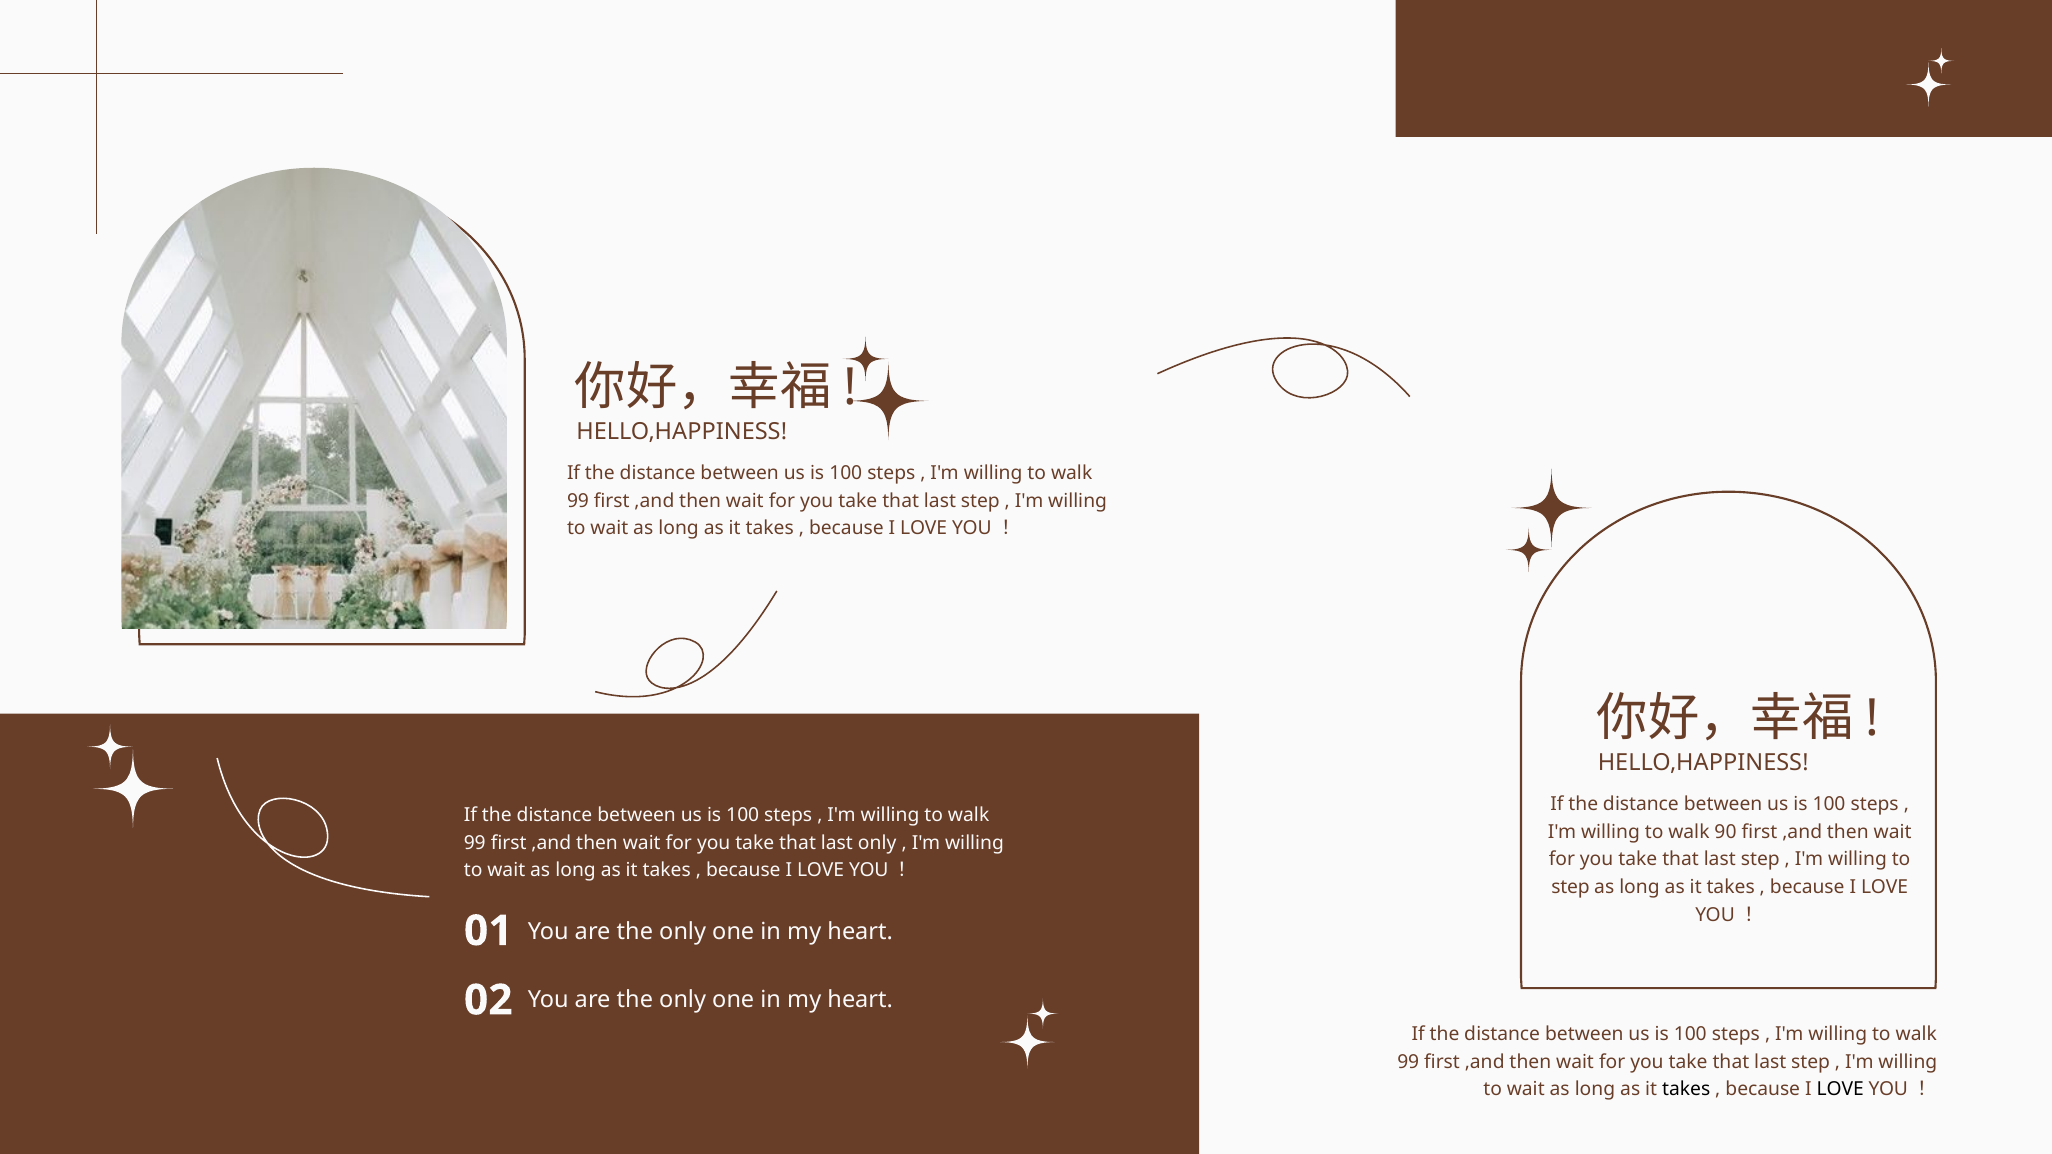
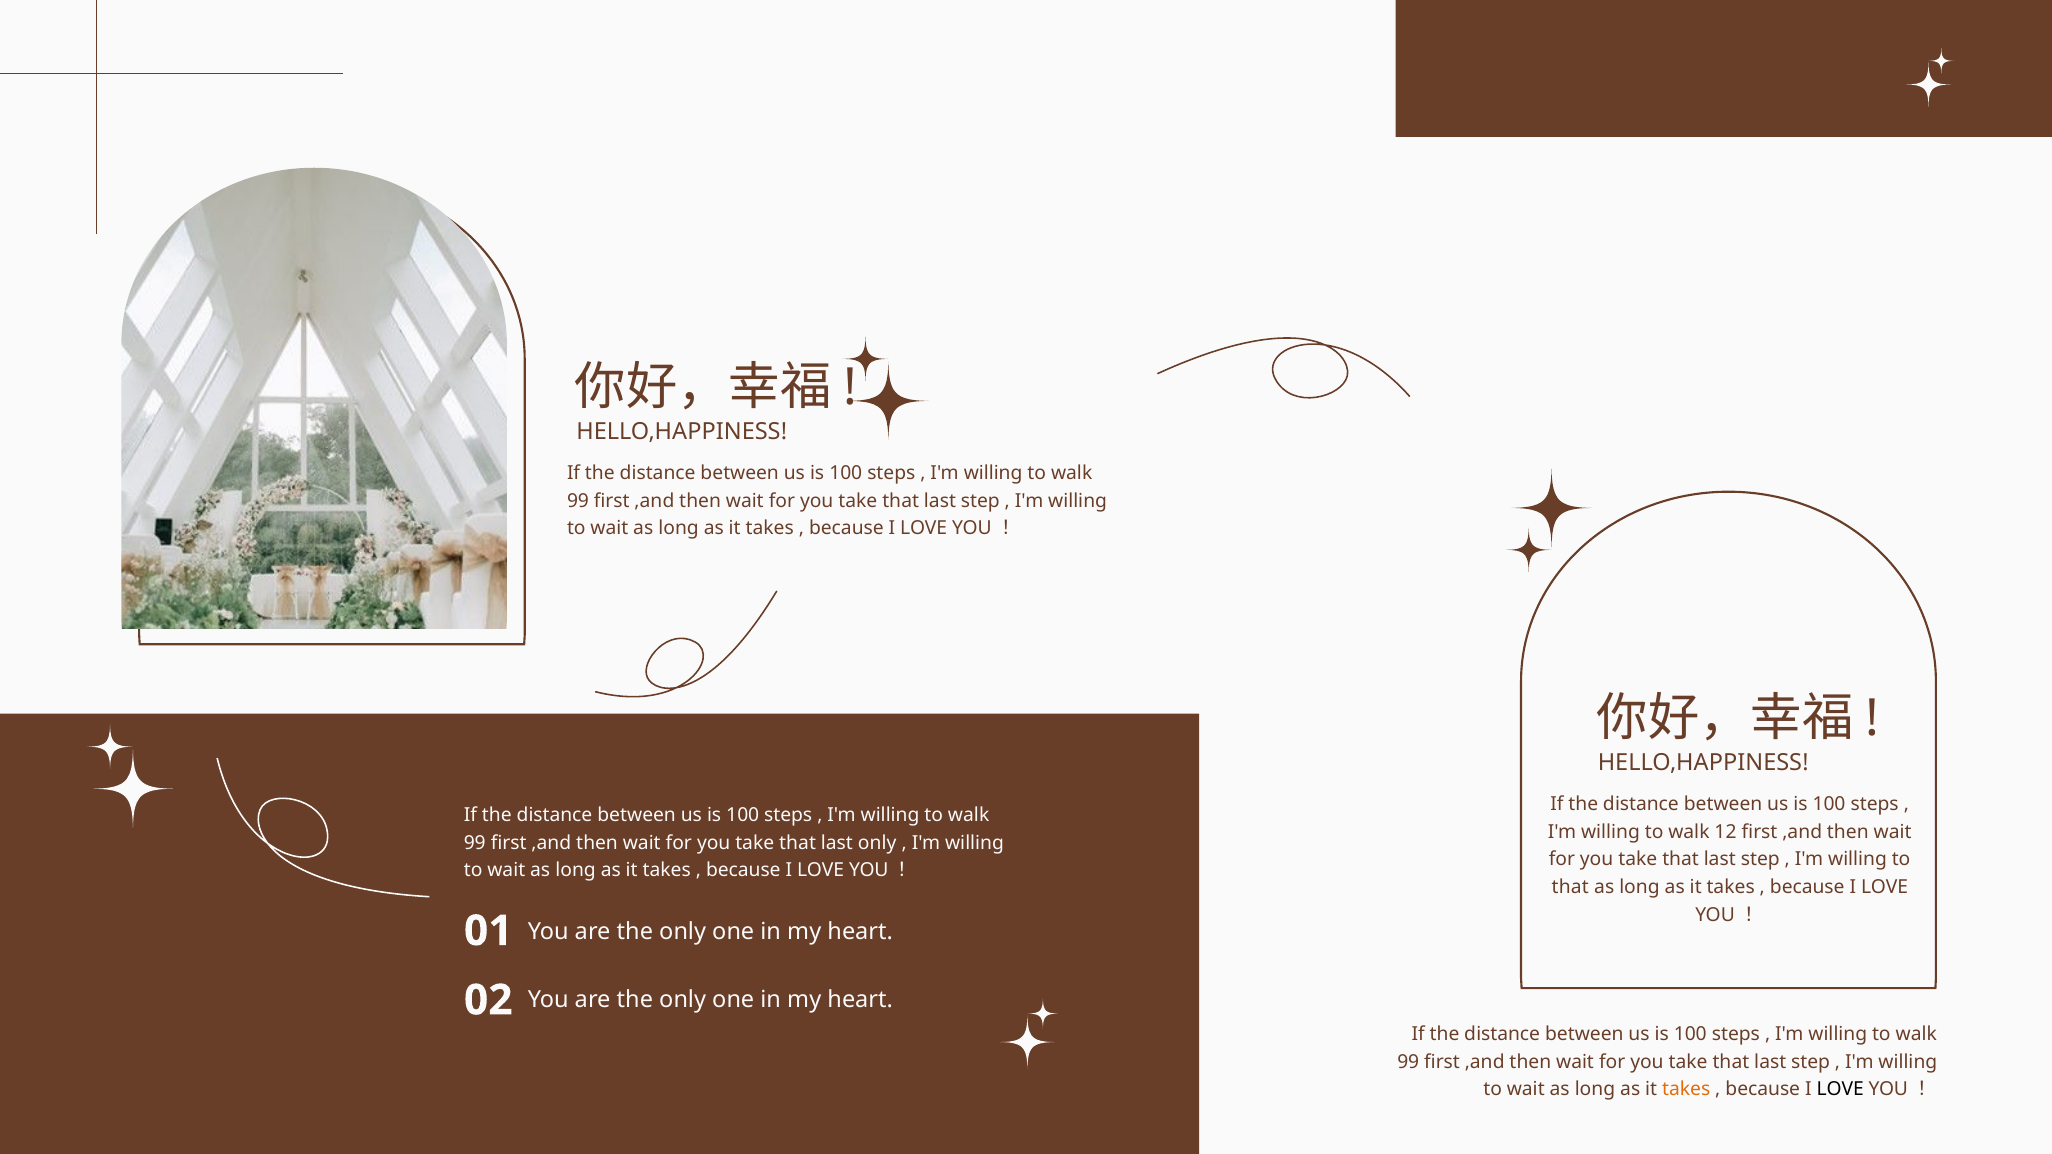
90: 90 -> 12 (1726, 832)
step: step -> that (1570, 887)
takes colour: black -> orange (1686, 1090)
